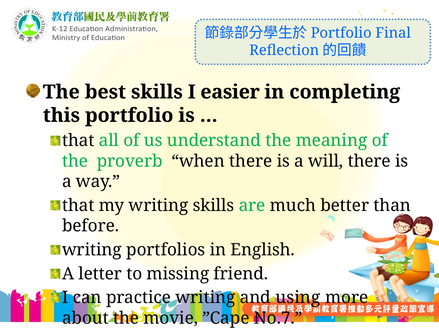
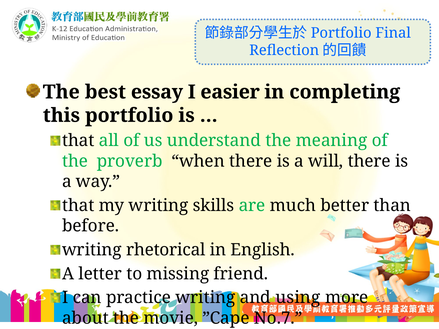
best skills: skills -> essay (157, 92)
portfolios: portfolios -> rhetorical (166, 250)
